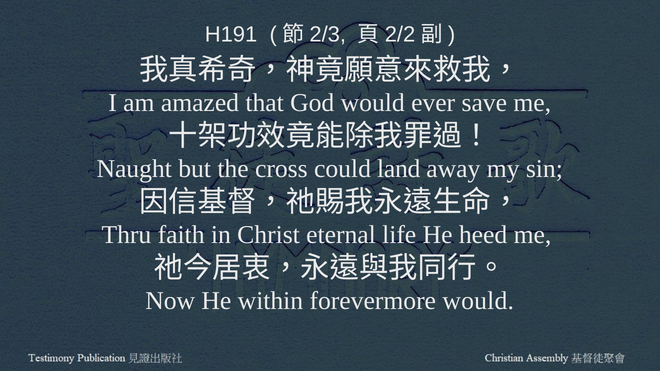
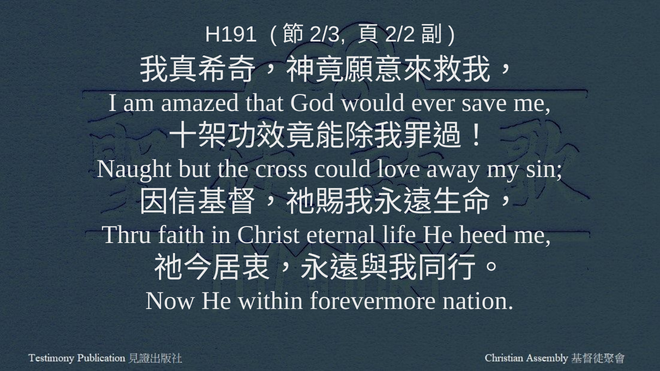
land: land -> love (399, 169)
forevermore would: would -> nation (478, 301)
